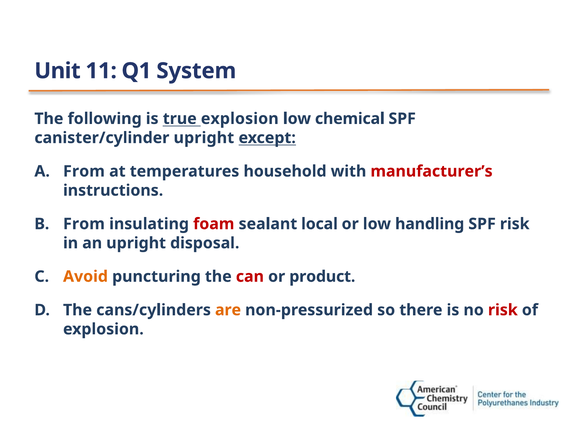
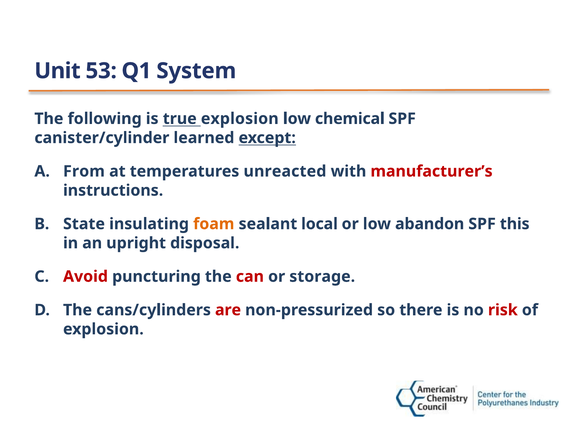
11: 11 -> 53 (101, 71)
canister/cylinder upright: upright -> learned (204, 138)
household: household -> unreacted (285, 171)
From: From -> State (84, 224)
foam colour: red -> orange (214, 224)
handling: handling -> abandon (430, 224)
SPF risk: risk -> this (515, 224)
Avoid colour: orange -> red (85, 276)
product: product -> storage (322, 276)
are colour: orange -> red (228, 310)
